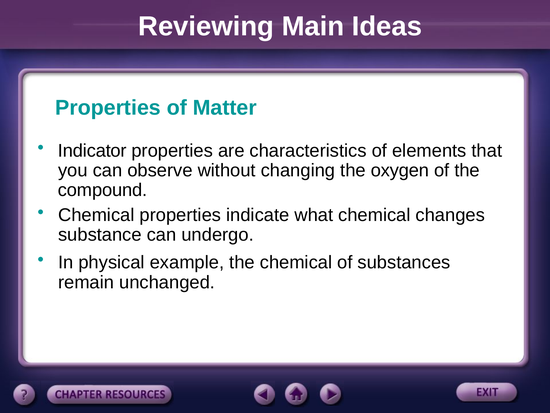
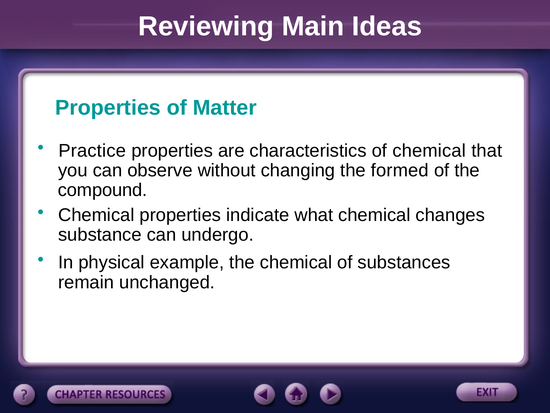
Indicator: Indicator -> Practice (92, 150)
of elements: elements -> chemical (429, 150)
oxygen: oxygen -> formed (400, 170)
